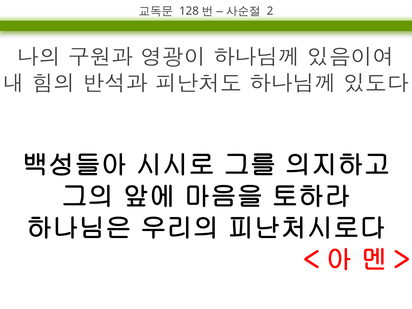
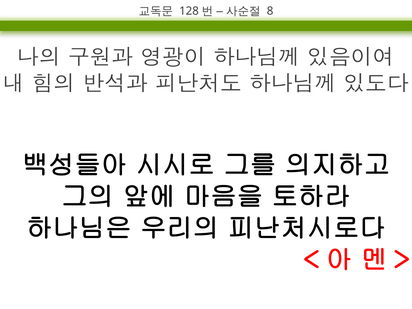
2: 2 -> 8 (270, 11)
